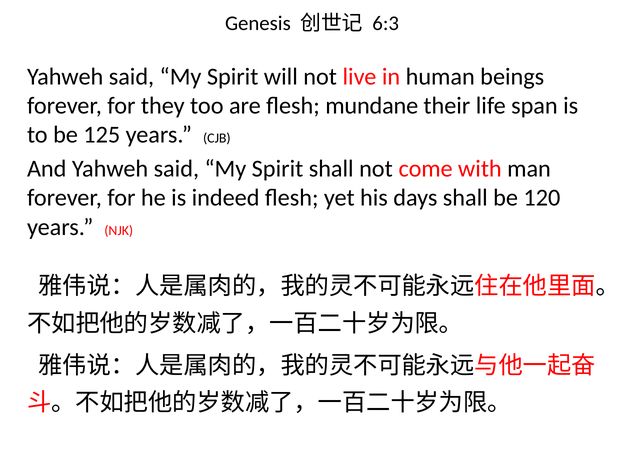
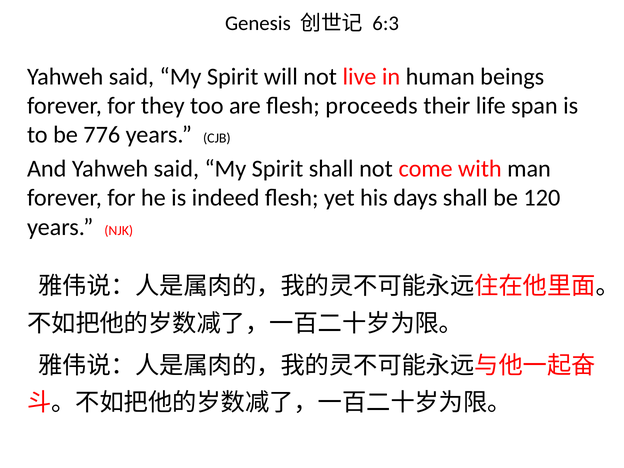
mundane: mundane -> proceeds (372, 106)
125: 125 -> 776 (102, 135)
